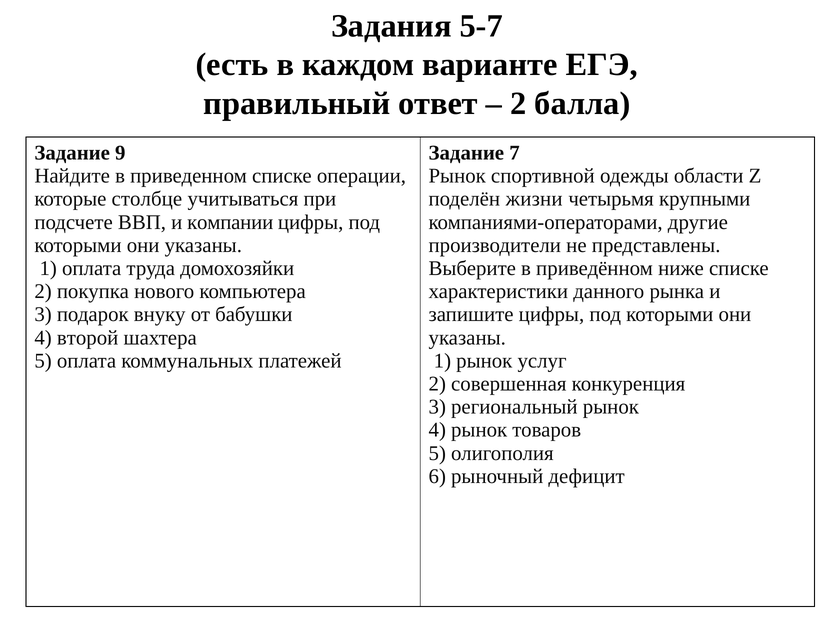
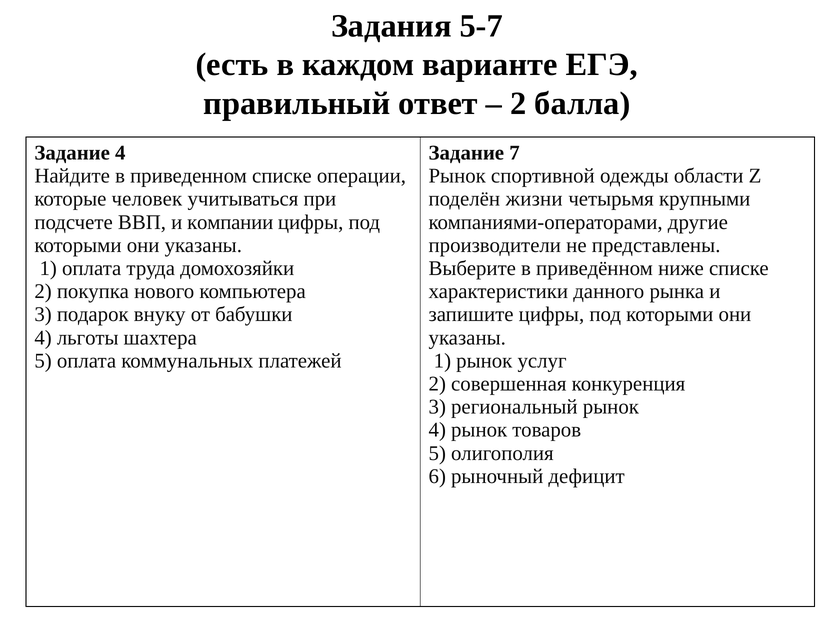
Задание 9: 9 -> 4 (120, 153)
столбце: столбце -> человек (147, 199)
второй: второй -> льготы (88, 337)
